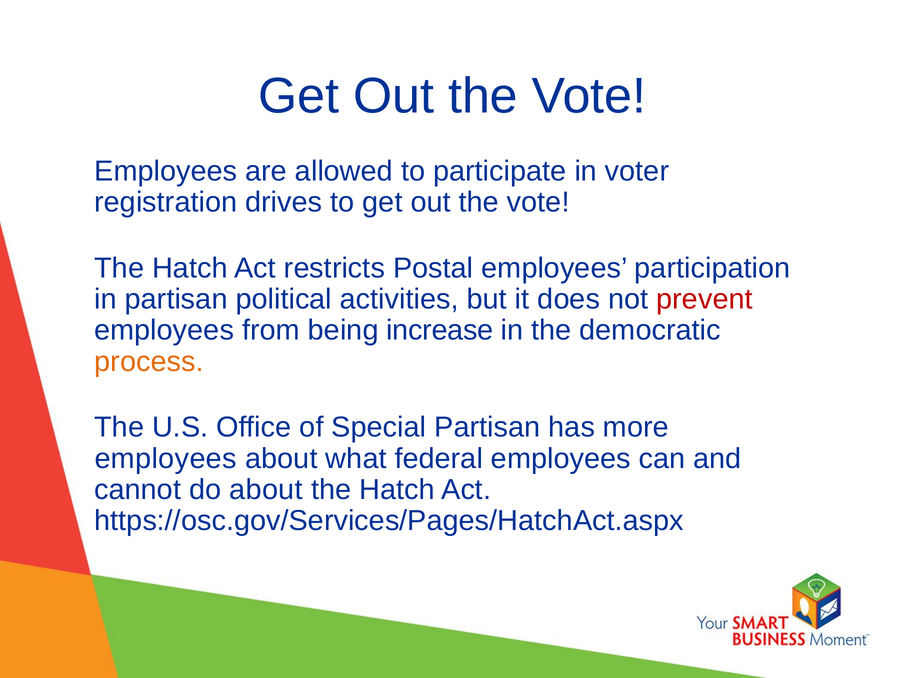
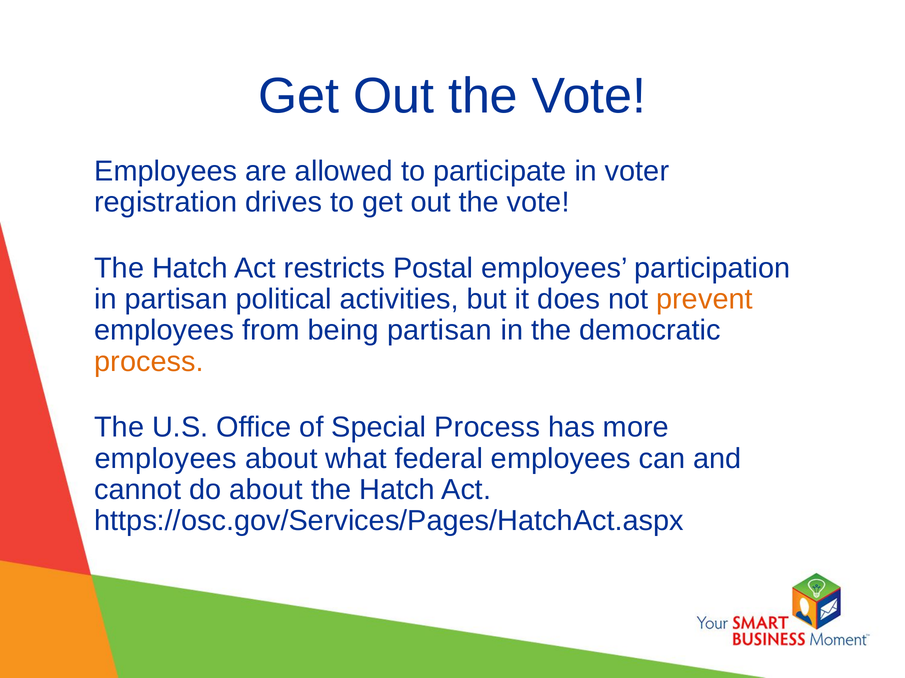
prevent colour: red -> orange (704, 300)
being increase: increase -> partisan (439, 331)
Special Partisan: Partisan -> Process (487, 428)
